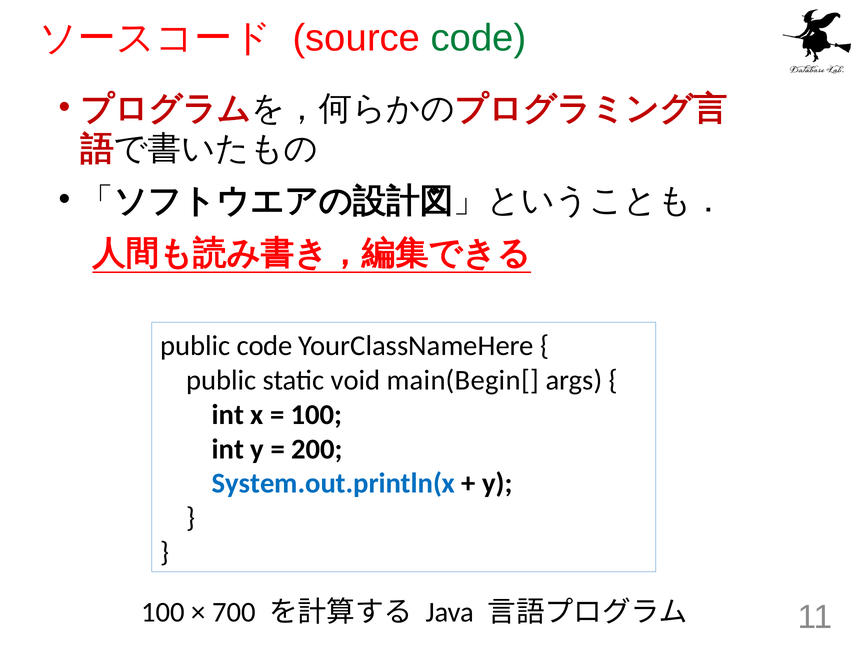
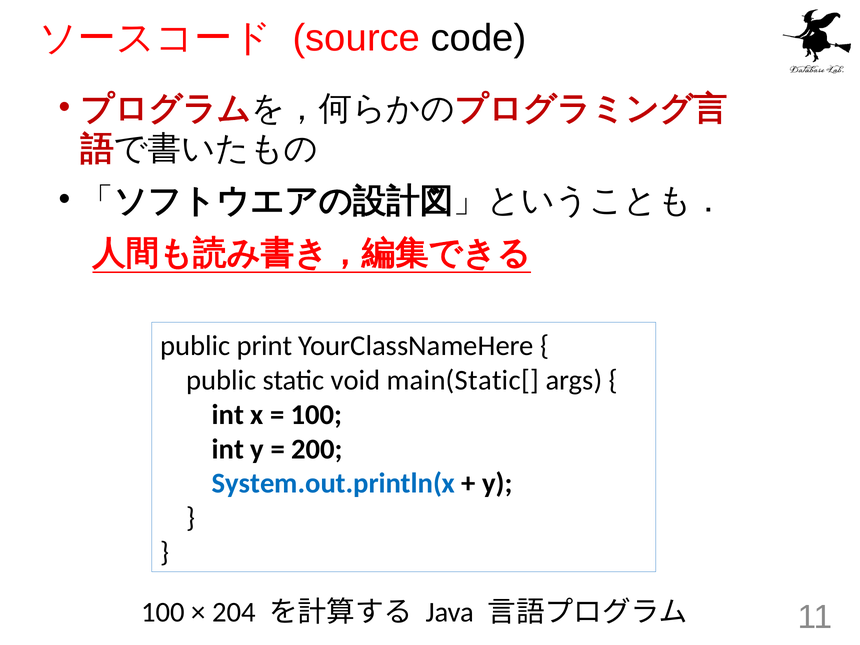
code colour: green -> black (479, 38)
public code: code -> print (265, 346)
main(Begin[: main(Begin[ -> main(Static[ (463, 380)
700: 700 -> 204 (234, 612)
